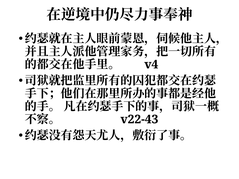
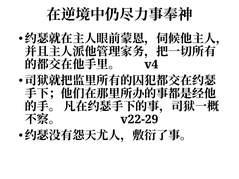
v22-43: v22-43 -> v22-29 (139, 120)
